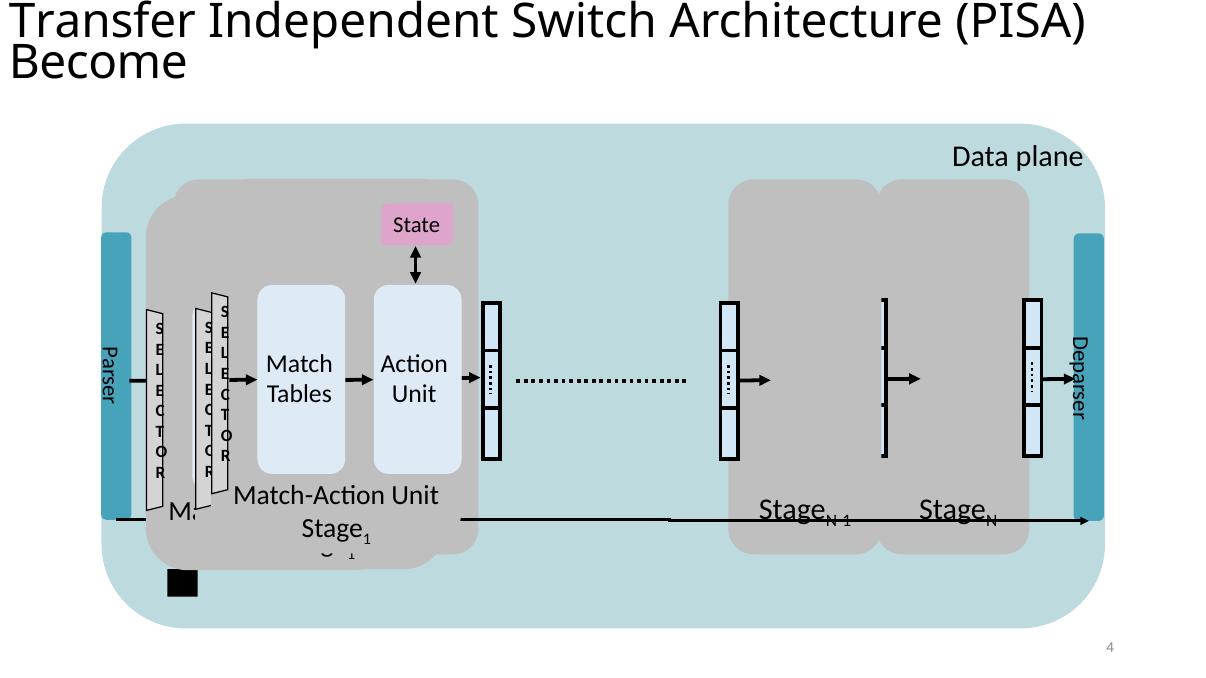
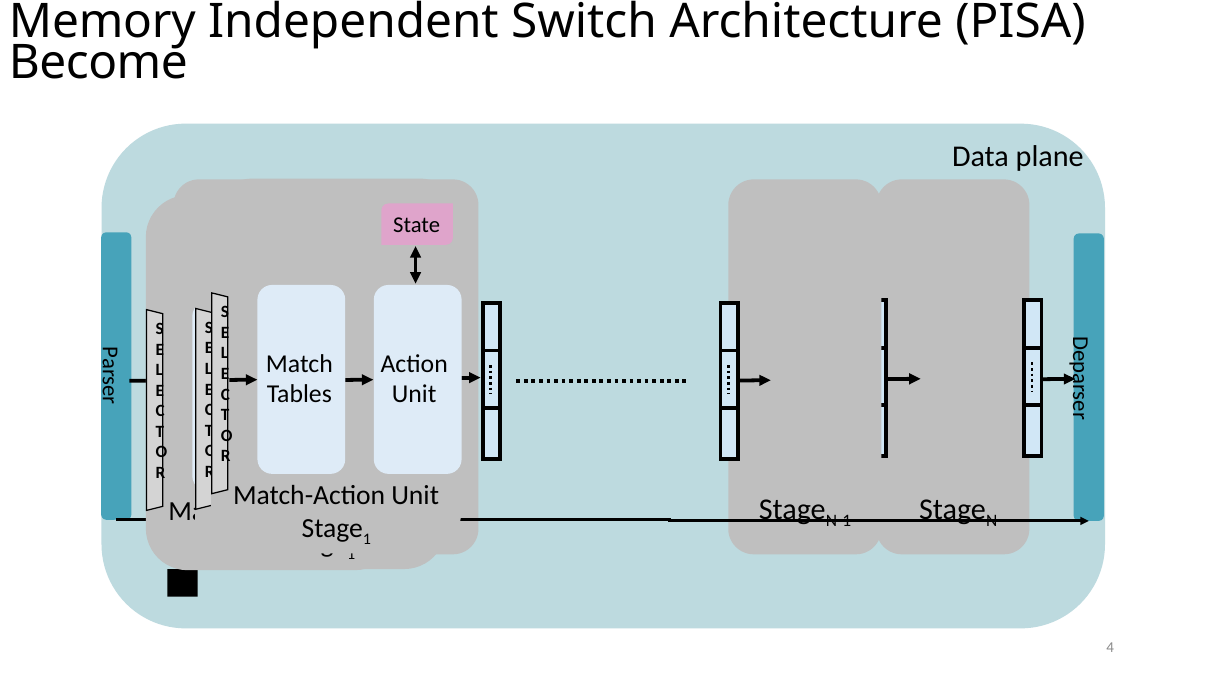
Transfer: Transfer -> Memory (102, 22)
